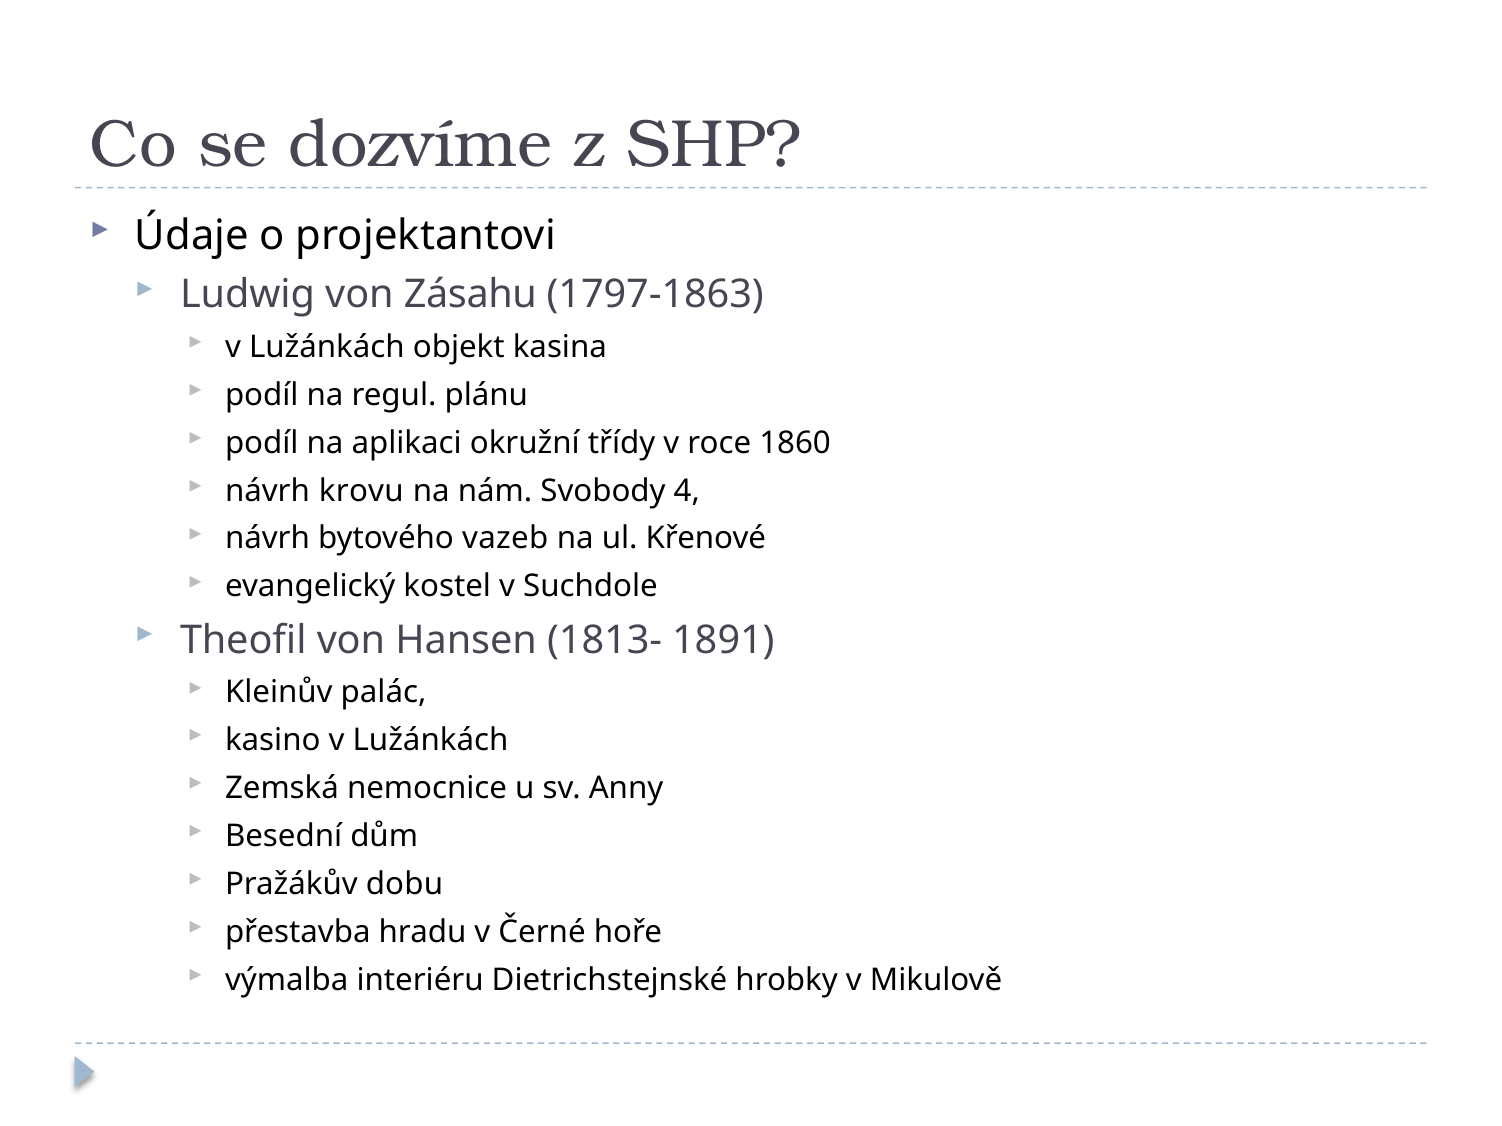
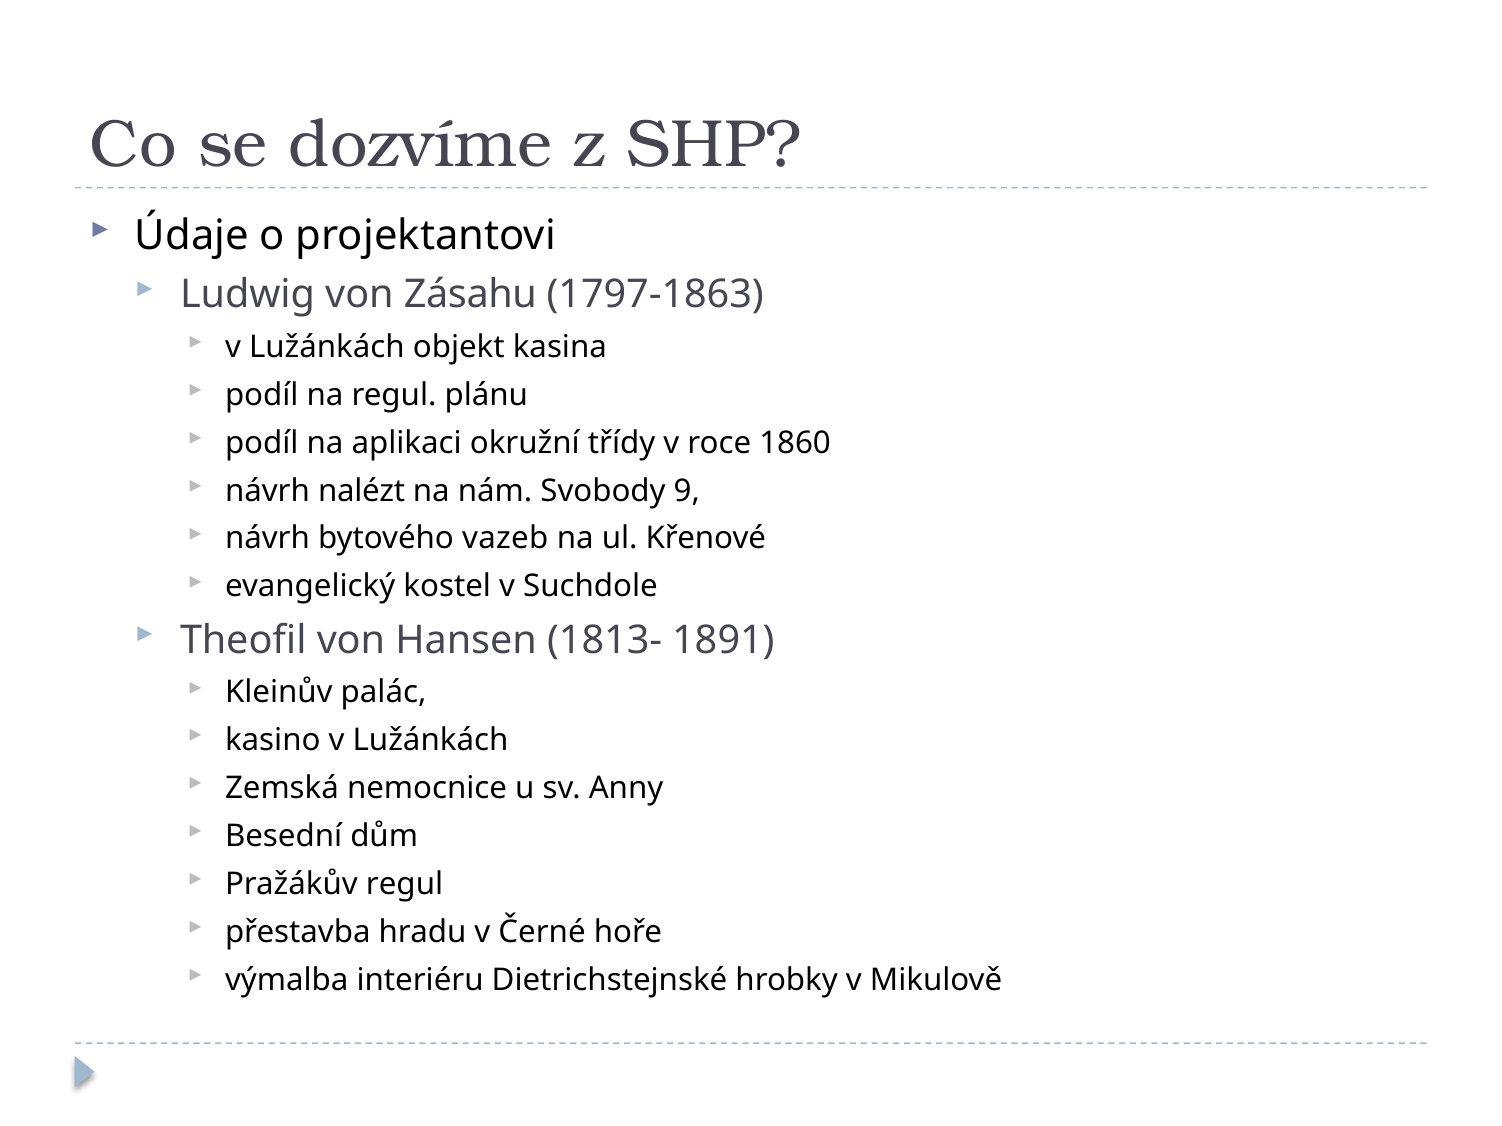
krovu: krovu -> nalézt (362, 491)
4: 4 -> 9 (687, 491)
Pražákův dobu: dobu -> regul (405, 885)
